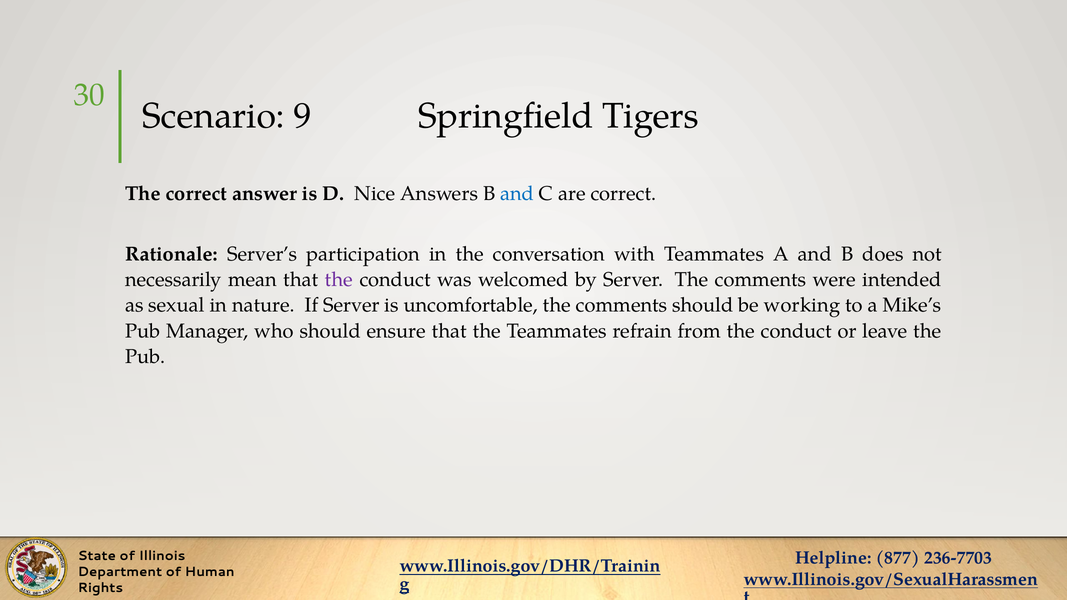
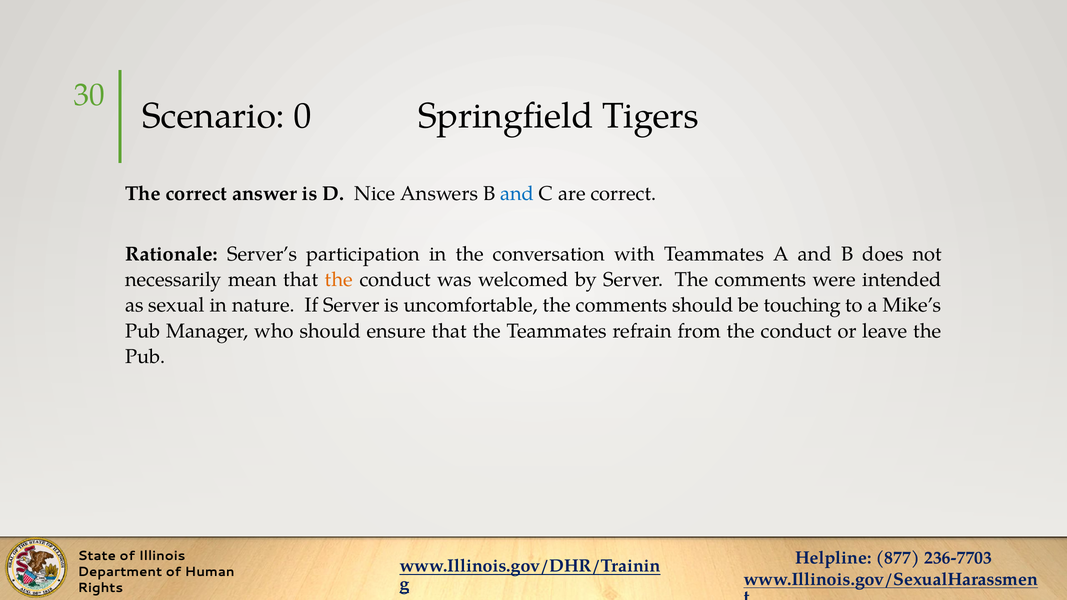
9: 9 -> 0 (303, 116)
the colour: purple -> orange (339, 280)
working: working -> touching (802, 305)
